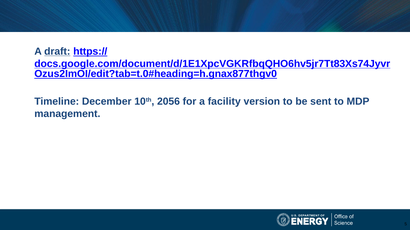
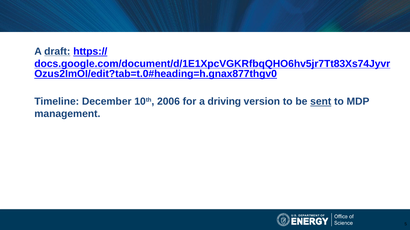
2056: 2056 -> 2006 (168, 102)
facility: facility -> driving (224, 102)
sent underline: none -> present (321, 102)
